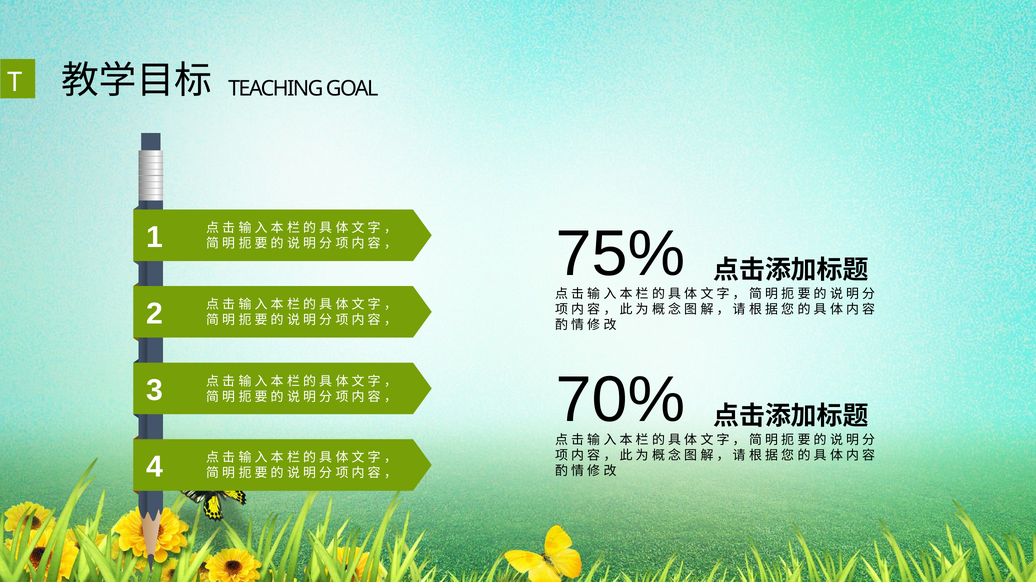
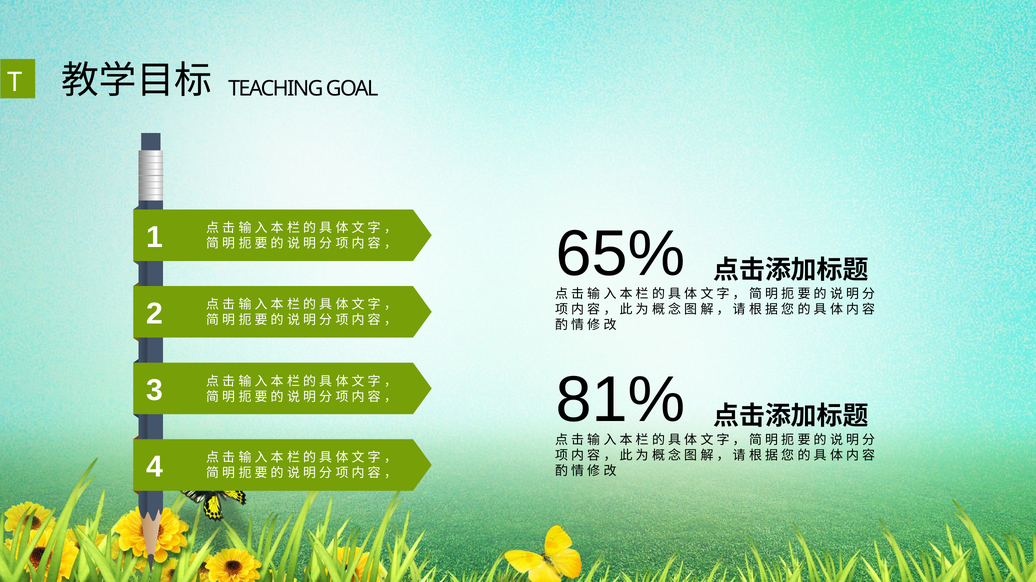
75%: 75% -> 65% (621, 254)
70%: 70% -> 81% (621, 401)
